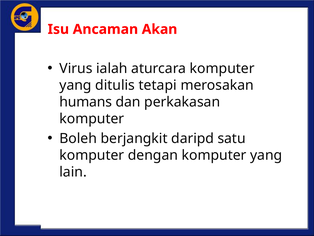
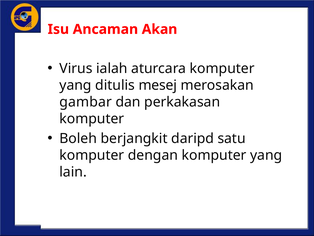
tetapi: tetapi -> mesej (158, 85)
humans: humans -> gambar (86, 102)
